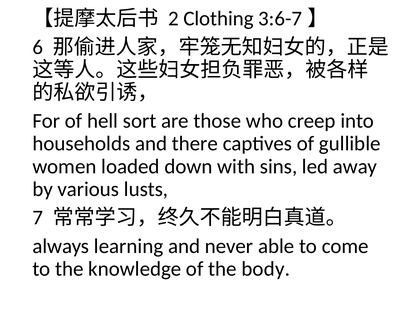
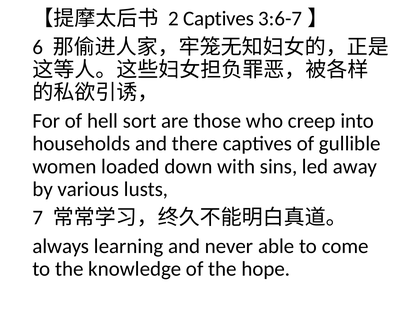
2 Clothing: Clothing -> Captives (219, 19)
body: body -> hope (266, 269)
